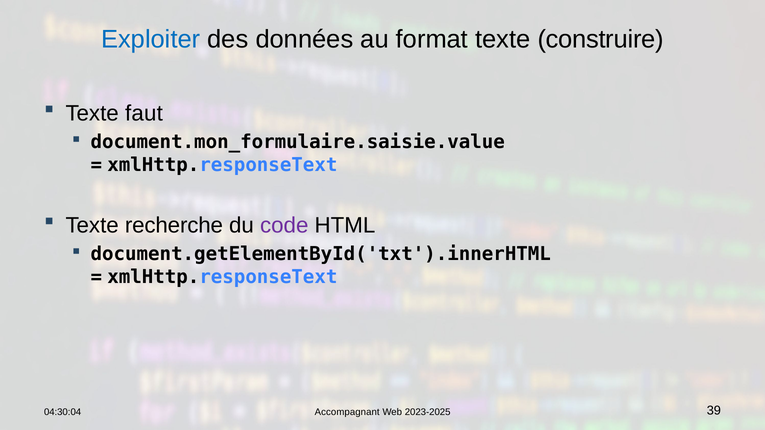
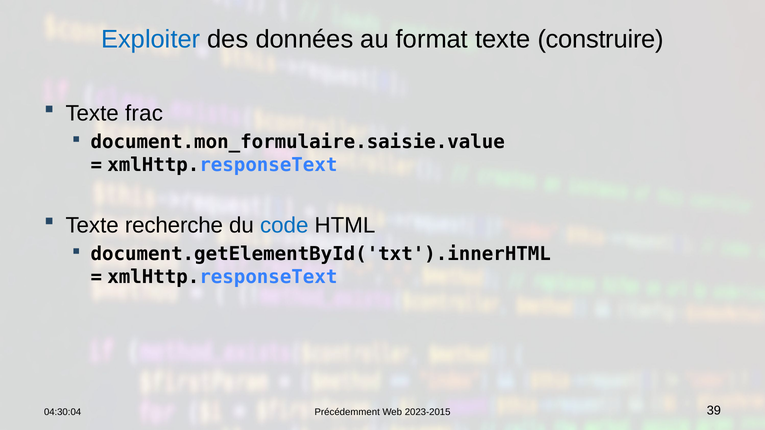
faut: faut -> frac (144, 114)
code colour: purple -> blue (284, 226)
Accompagnant: Accompagnant -> Précédemment (347, 412)
2023-2025: 2023-2025 -> 2023-2015 (428, 412)
